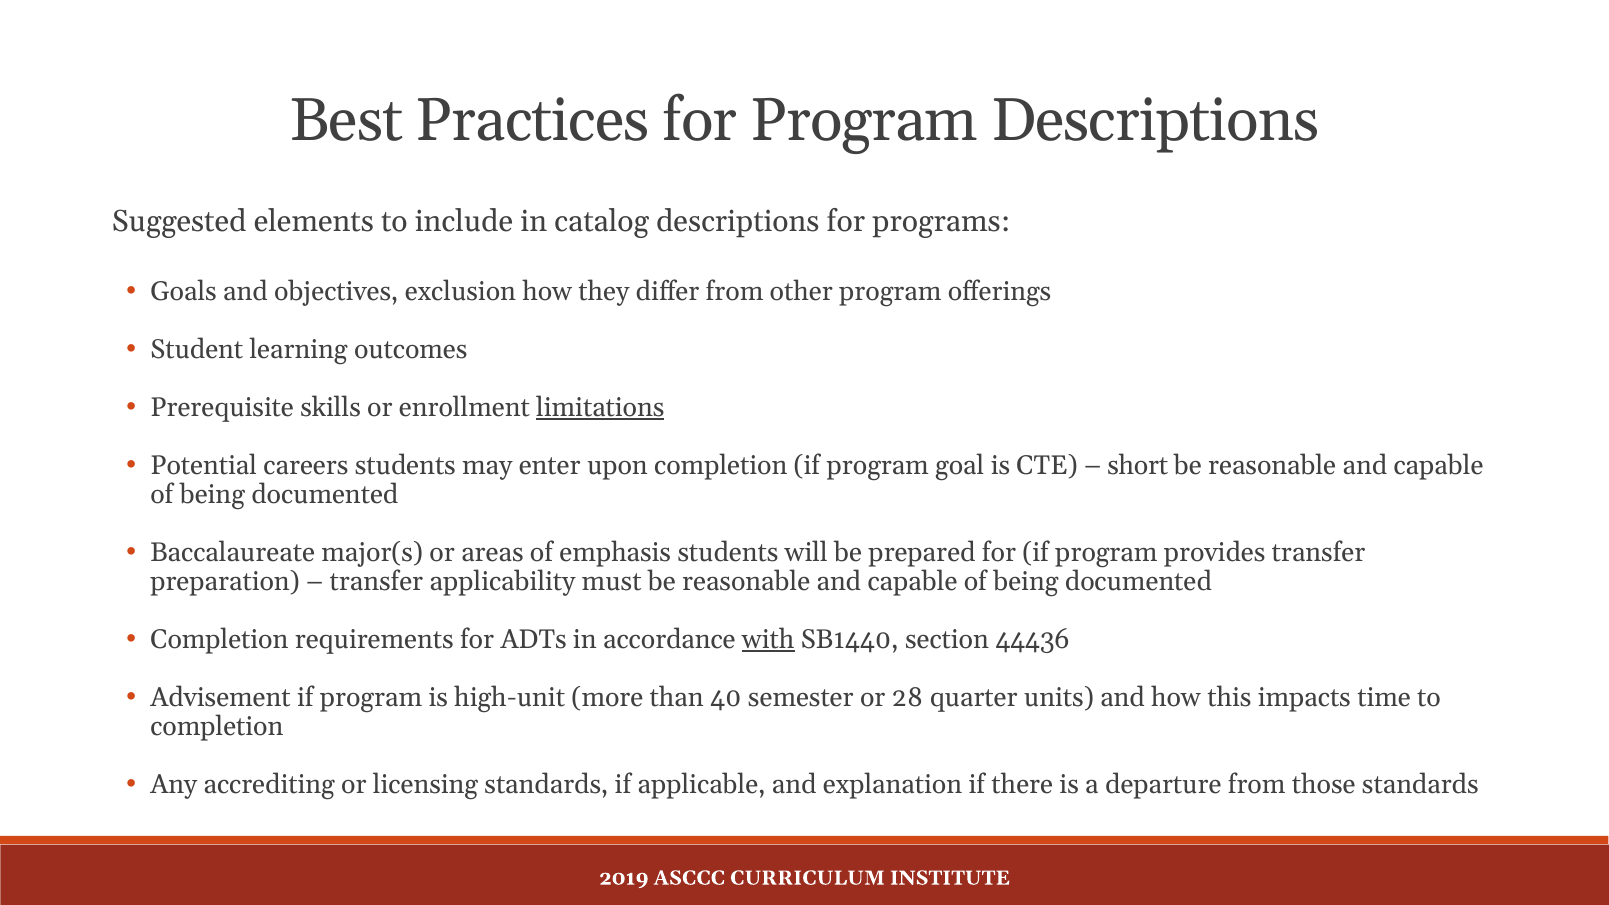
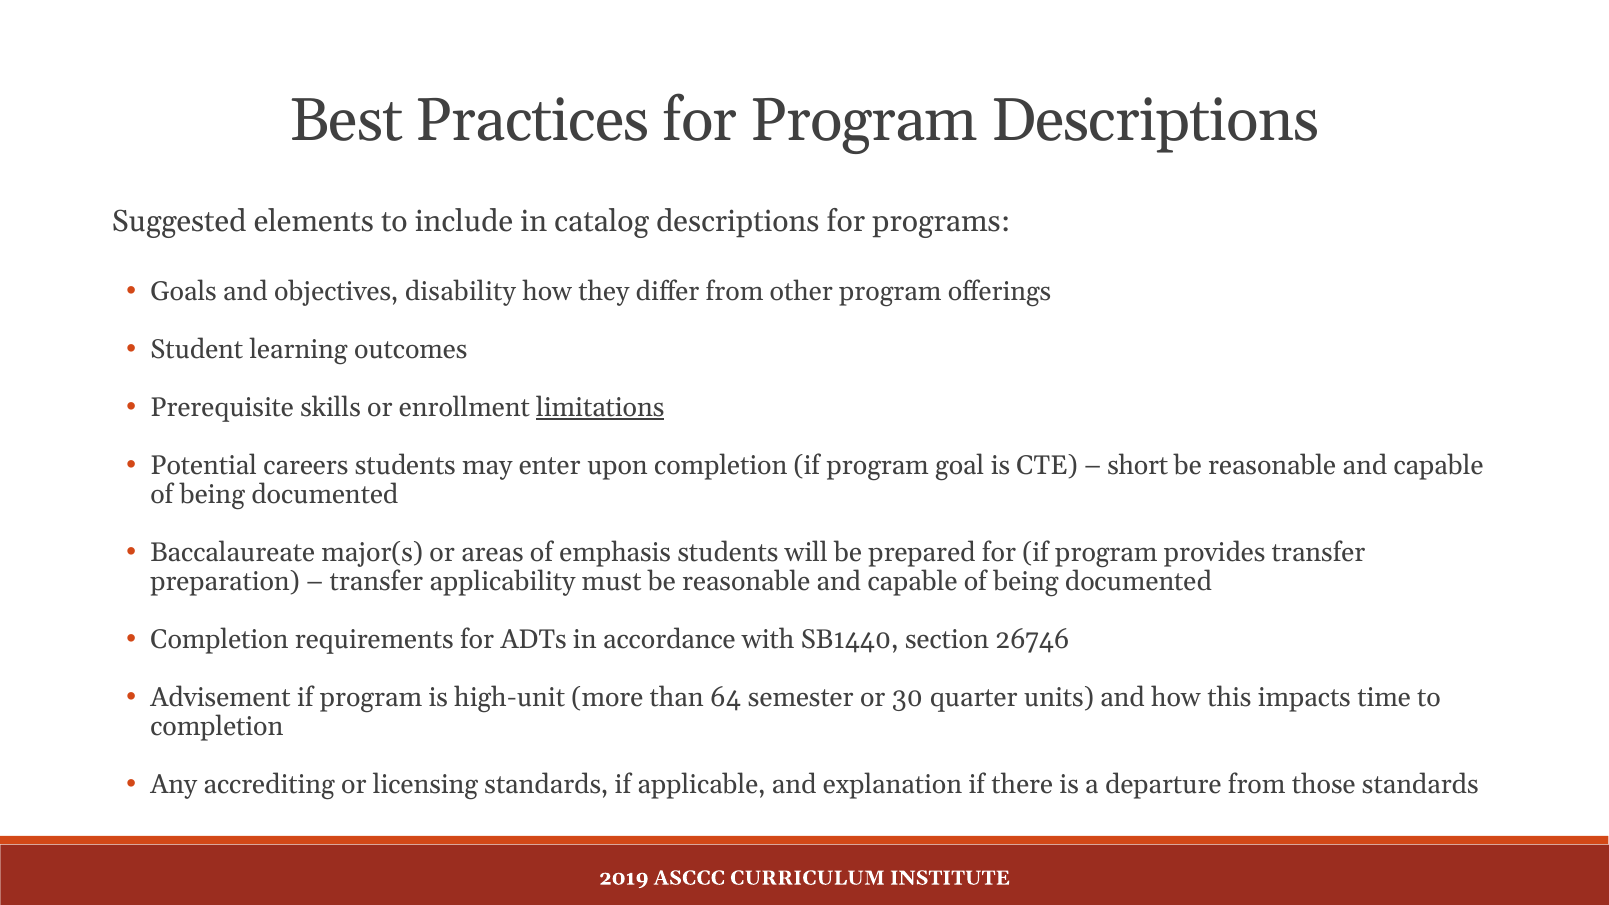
exclusion: exclusion -> disability (460, 291)
with underline: present -> none (768, 640)
44436: 44436 -> 26746 (1032, 640)
40: 40 -> 64 (726, 698)
28: 28 -> 30 (907, 698)
